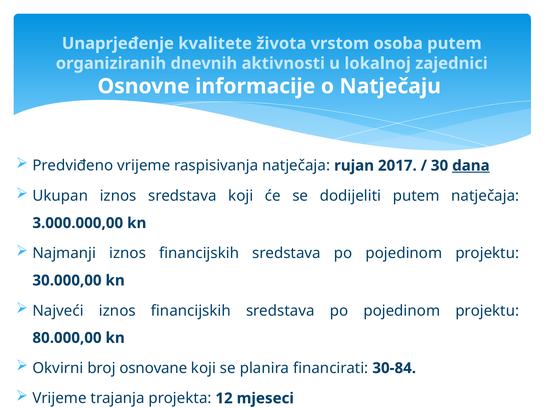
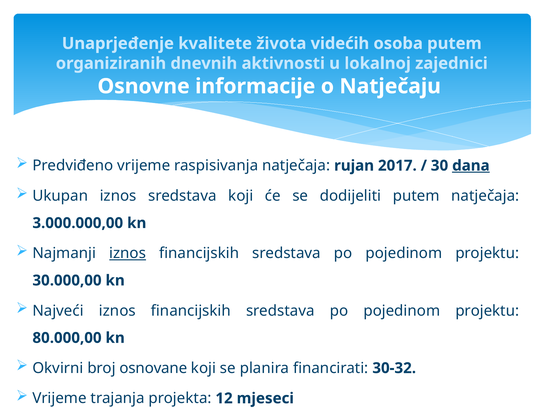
vrstom: vrstom -> videćih (340, 43)
iznos underline: none -> present (128, 253)
30-84: 30-84 -> 30-32 (394, 368)
